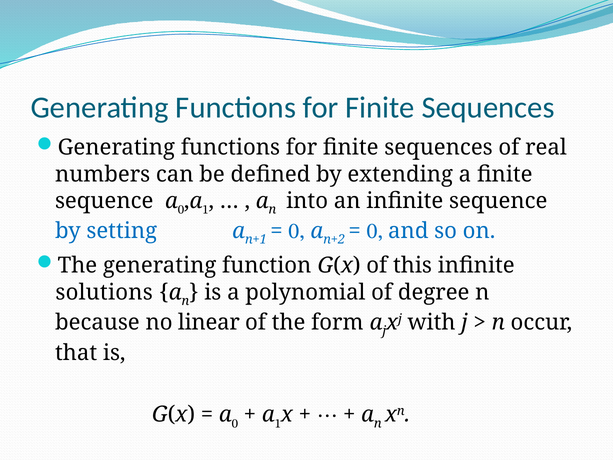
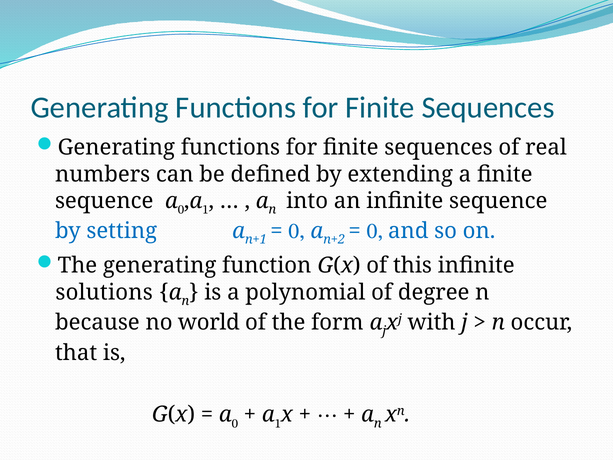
linear: linear -> world (209, 322)
